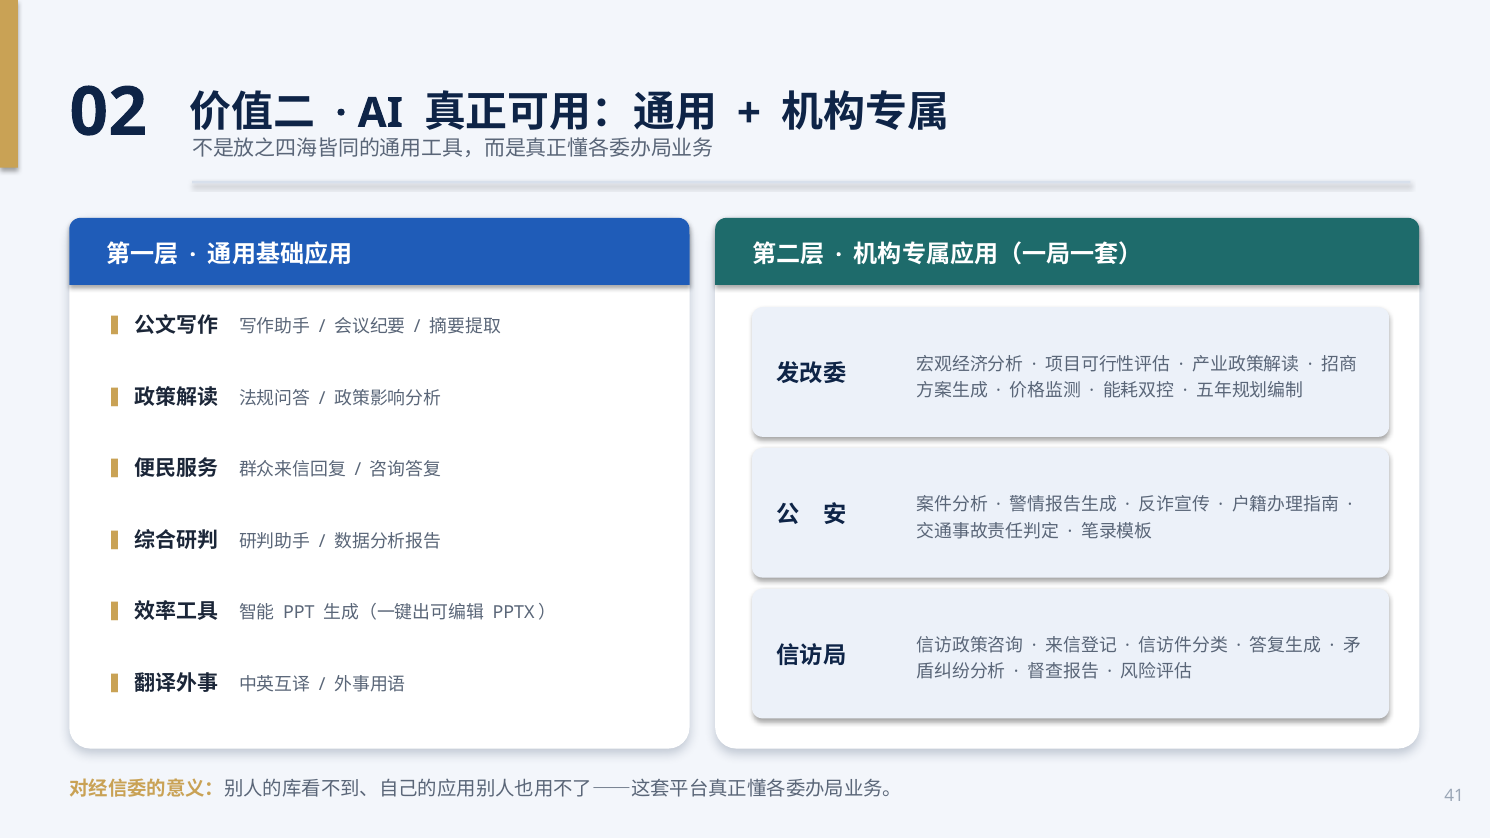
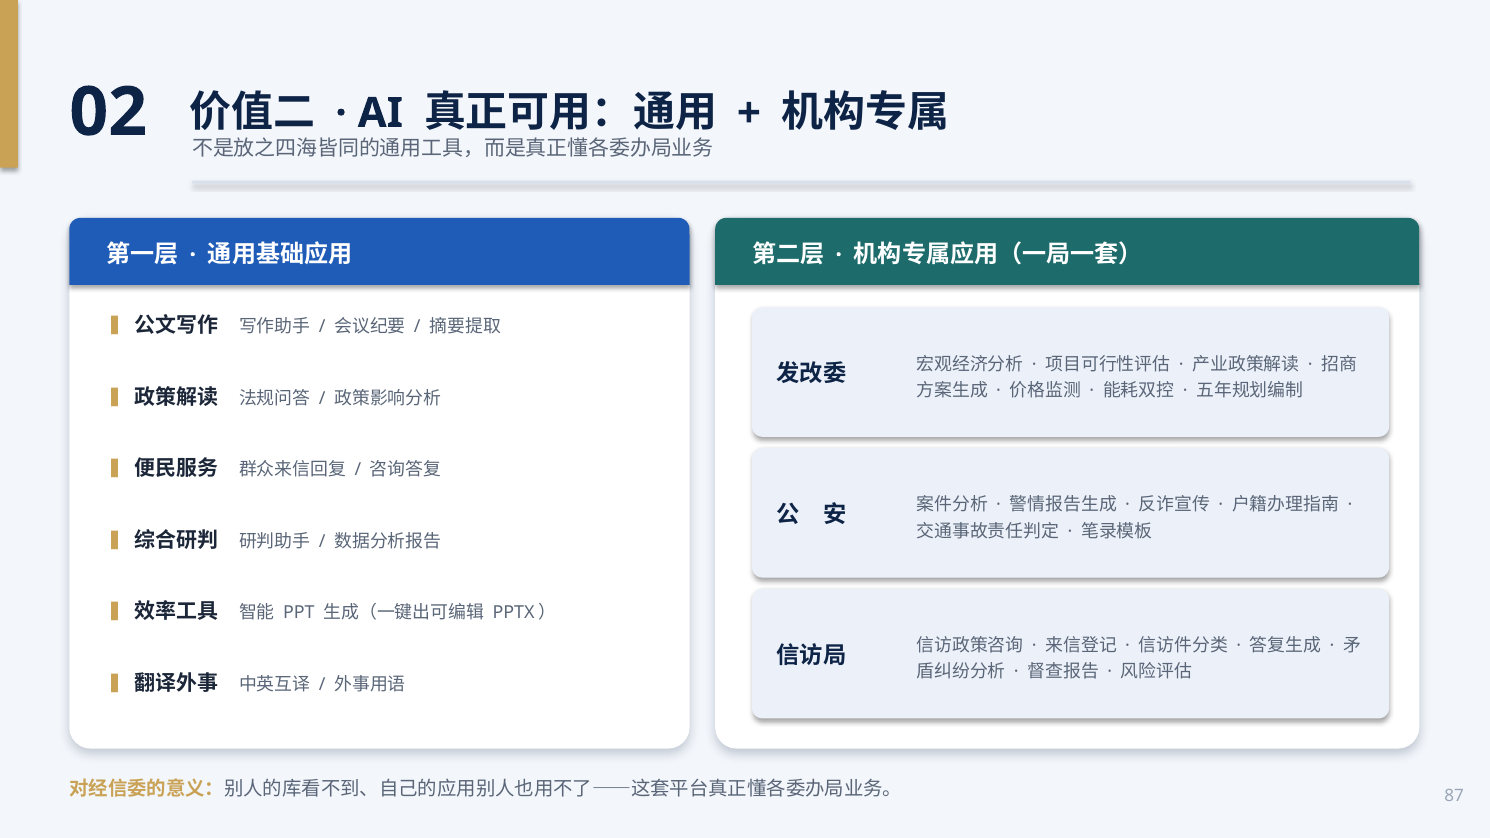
41: 41 -> 87 (1454, 796)
